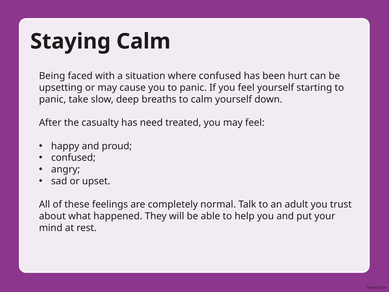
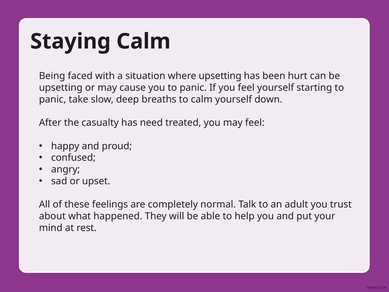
where confused: confused -> upsetting (220, 76)
